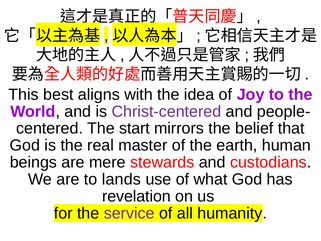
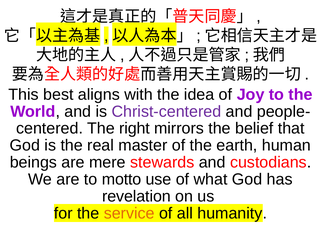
start: start -> right (134, 128)
lands: lands -> motto (122, 179)
service colour: purple -> orange (129, 213)
